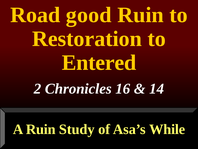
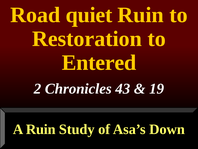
good: good -> quiet (89, 15)
16: 16 -> 43 (123, 88)
14: 14 -> 19 (157, 88)
While: While -> Down (167, 129)
